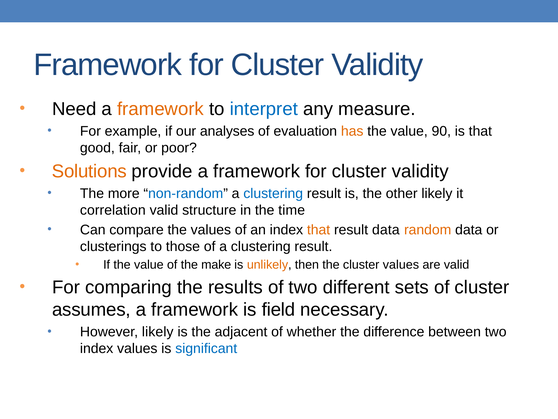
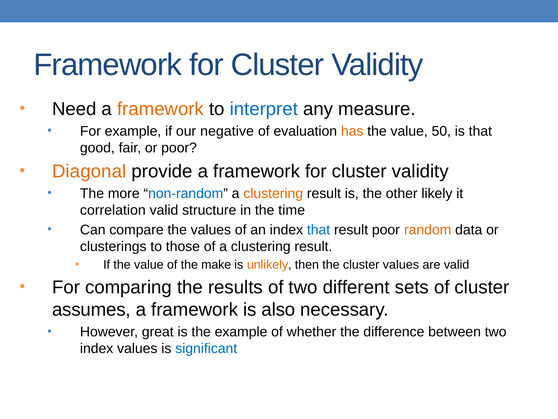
analyses: analyses -> negative (227, 131)
90: 90 -> 50 (441, 131)
Solutions: Solutions -> Diagonal (89, 171)
clustering colour: blue -> orange (273, 193)
that colour: orange -> blue (319, 229)
result data: data -> poor (386, 229)
field: field -> also (278, 309)
However likely: likely -> great (158, 331)
the adjacent: adjacent -> example (241, 331)
